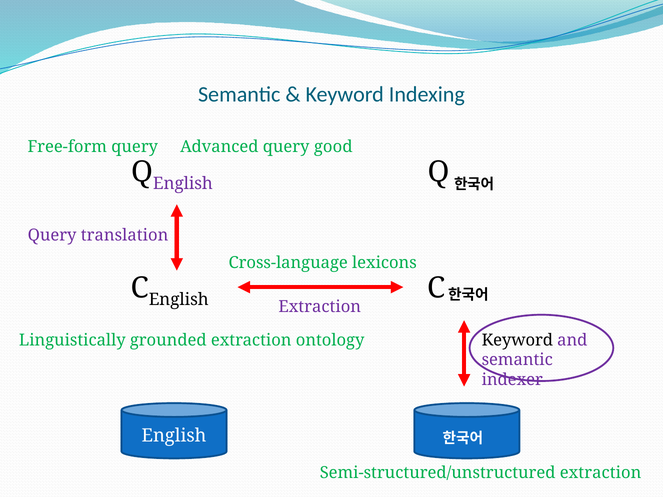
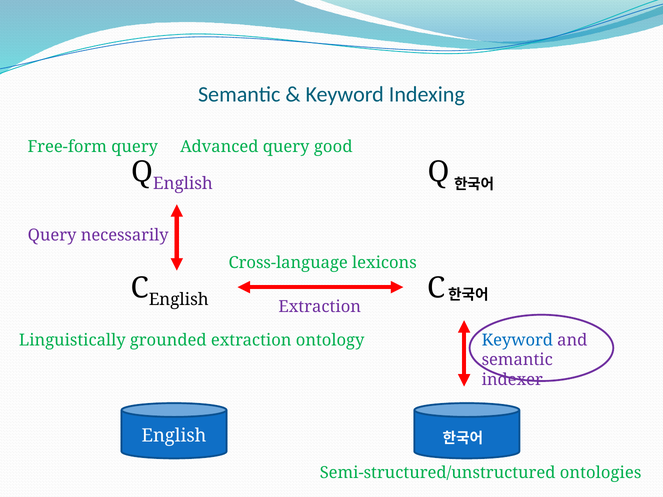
translation: translation -> necessarily (125, 235)
Keyword colour: black -> blue (517, 340)
Semi-structured/unstructured extraction: extraction -> ontologies (601, 473)
